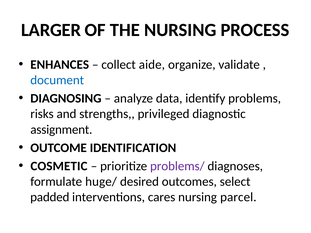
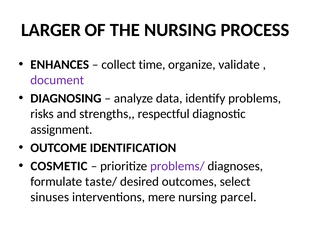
aide: aide -> time (152, 65)
document colour: blue -> purple (57, 80)
privileged: privileged -> respectful (164, 114)
huge/: huge/ -> taste/ (101, 182)
padded: padded -> sinuses (50, 197)
cares: cares -> mere (162, 197)
